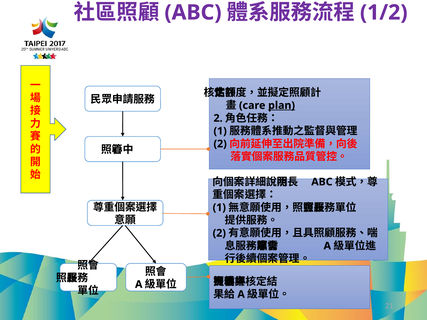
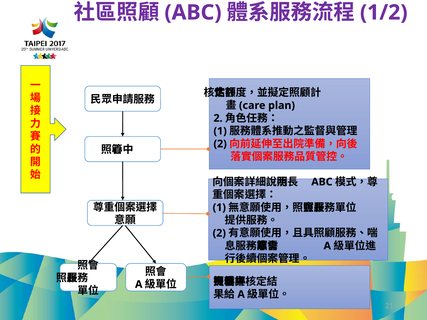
plan underline: present -> none (282, 105)
